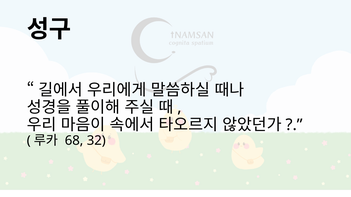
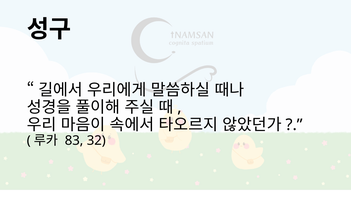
68: 68 -> 83 (74, 141)
